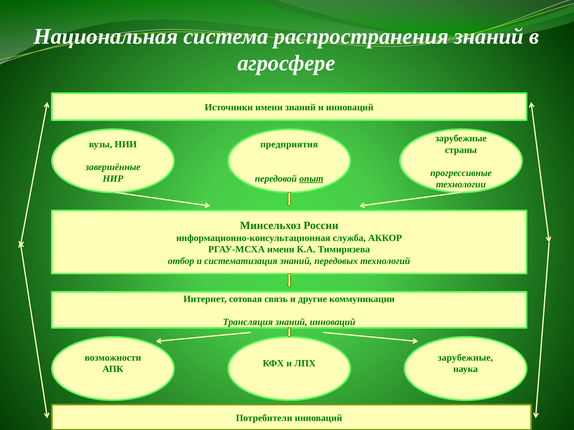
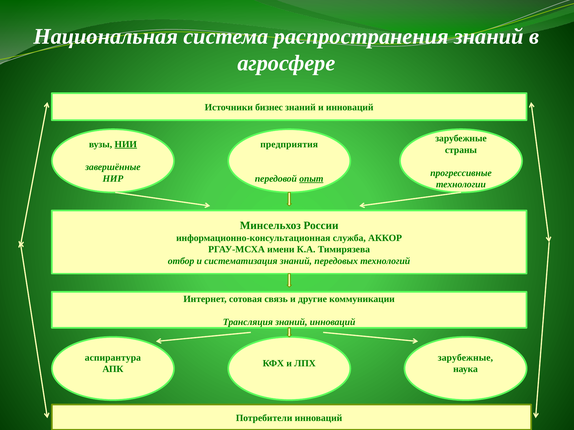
Источники имени: имени -> бизнес (269, 107)
НИИ underline: none -> present (126, 144)
возможности: возможности -> аспирантура (113, 358)
